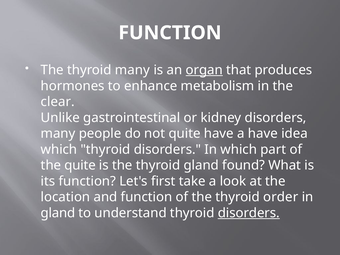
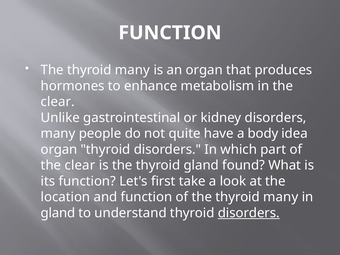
organ underline: present -> none (204, 70)
a have: have -> body (263, 134)
which: which -> organ (59, 149)
quite: quite -> clear (80, 165)
of the thyroid order: order -> many (281, 197)
